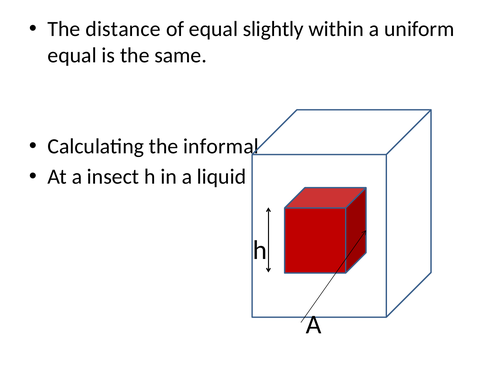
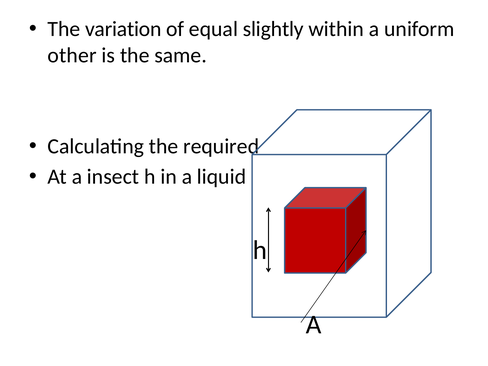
distance: distance -> variation (123, 29)
equal: equal -> other (72, 55)
informal: informal -> required (221, 146)
